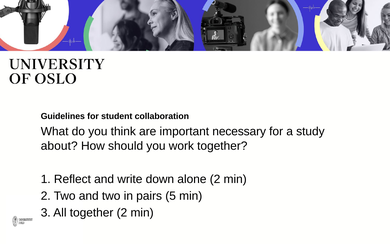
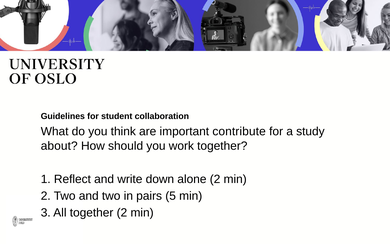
necessary: necessary -> contribute (239, 131)
